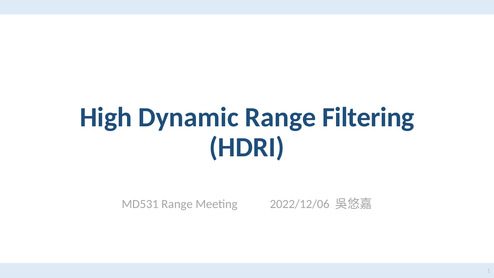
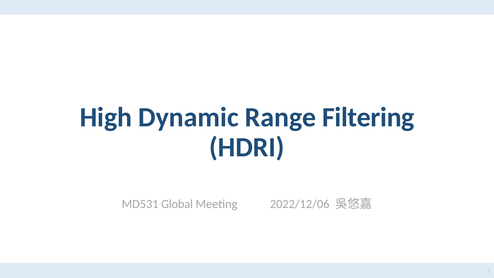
MD531 Range: Range -> Global (177, 204)
